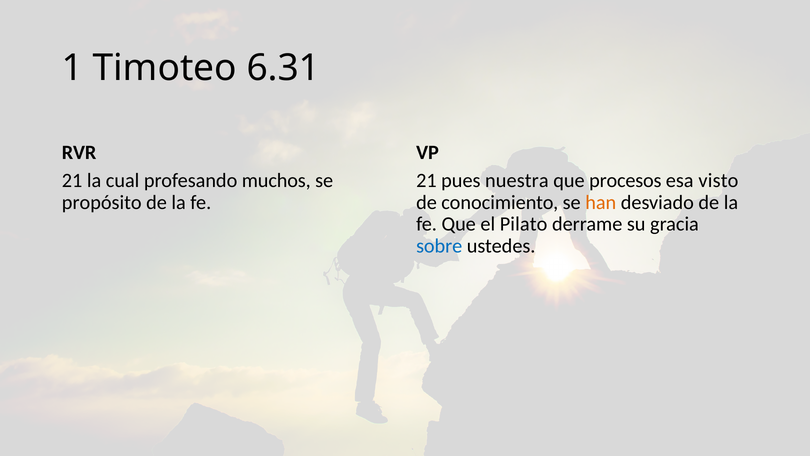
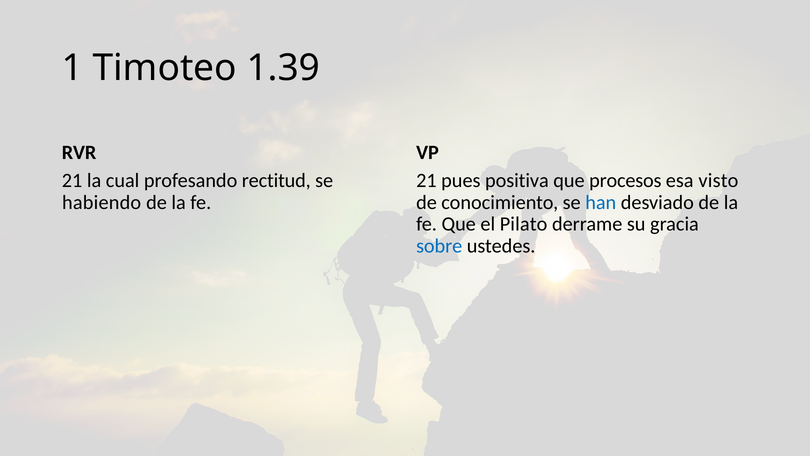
6.31: 6.31 -> 1.39 (283, 68)
muchos: muchos -> rectitud (276, 180)
nuestra: nuestra -> positiva (517, 180)
propósito: propósito -> habiendo (102, 202)
han colour: orange -> blue (601, 202)
